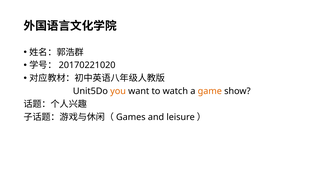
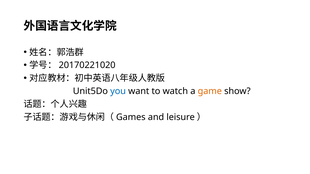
you colour: orange -> blue (118, 91)
